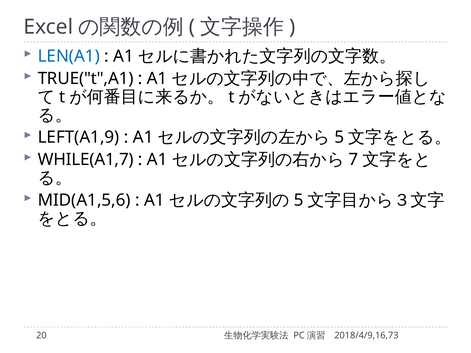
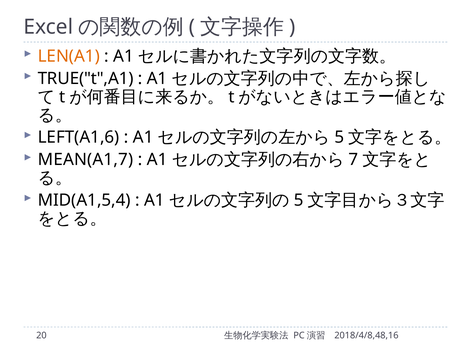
LEN(A1 colour: blue -> orange (69, 56)
LEFT(A1,9: LEFT(A1,9 -> LEFT(A1,6 (79, 137)
WHILE(A1,7: WHILE(A1,7 -> MEAN(A1,7 (86, 160)
MID(A1,5,6: MID(A1,5,6 -> MID(A1,5,4 (84, 200)
2018/4/9,16,73: 2018/4/9,16,73 -> 2018/4/8,48,16 (366, 336)
